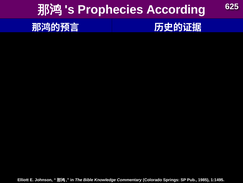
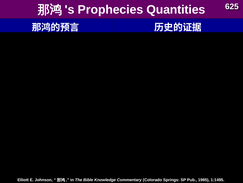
According: According -> Quantities (176, 10)
